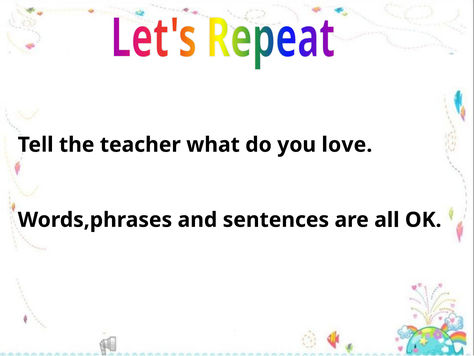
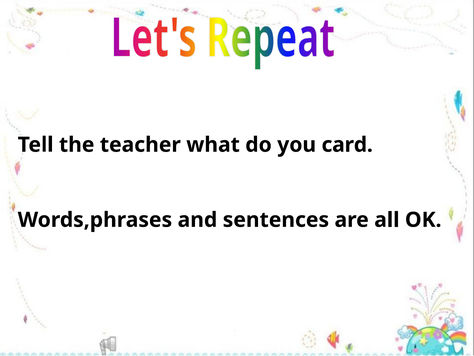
love: love -> card (347, 145)
